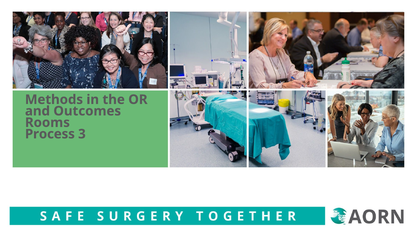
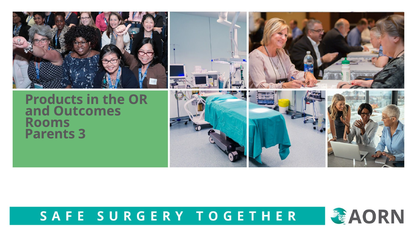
Methods: Methods -> Products (54, 100)
Process: Process -> Parents (50, 134)
